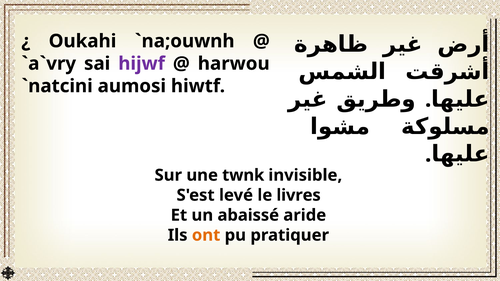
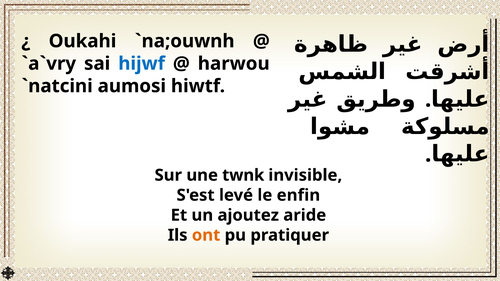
hijwf colour: purple -> blue (142, 64)
livres: livres -> enfin (298, 195)
abaissé: abaissé -> ajoutez (248, 215)
